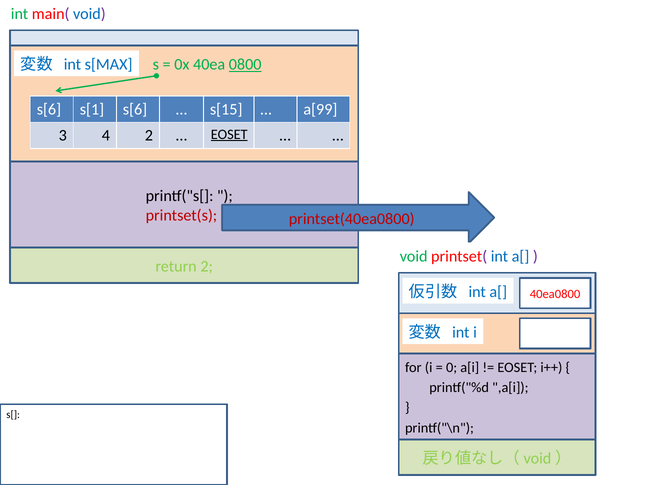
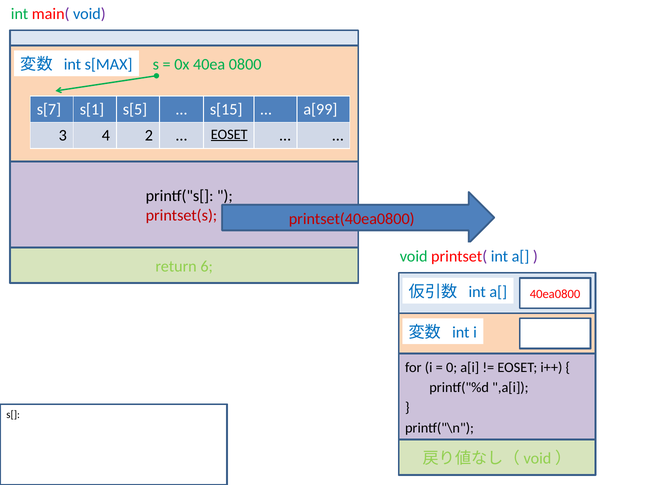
0800 underline: present -> none (245, 64)
s[6: s[6 -> s[7 (49, 109)
s[1 s[6: s[6 -> s[5 (135, 109)
return 2: 2 -> 6 (207, 266)
